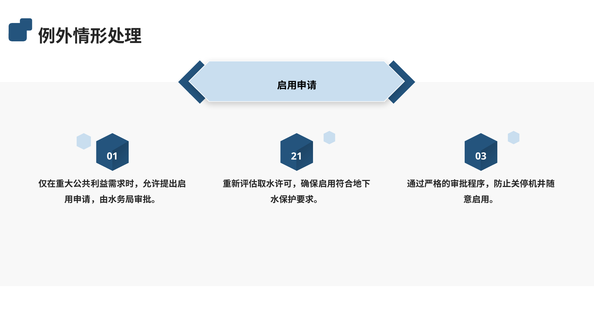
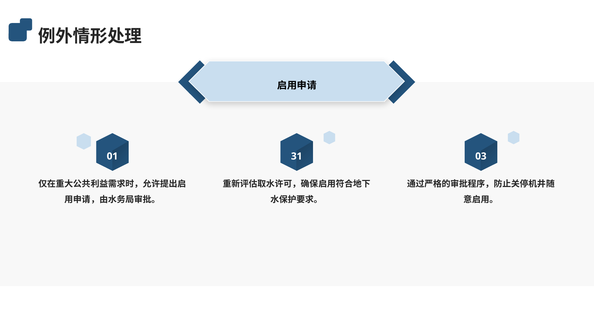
21: 21 -> 31 (297, 156)
